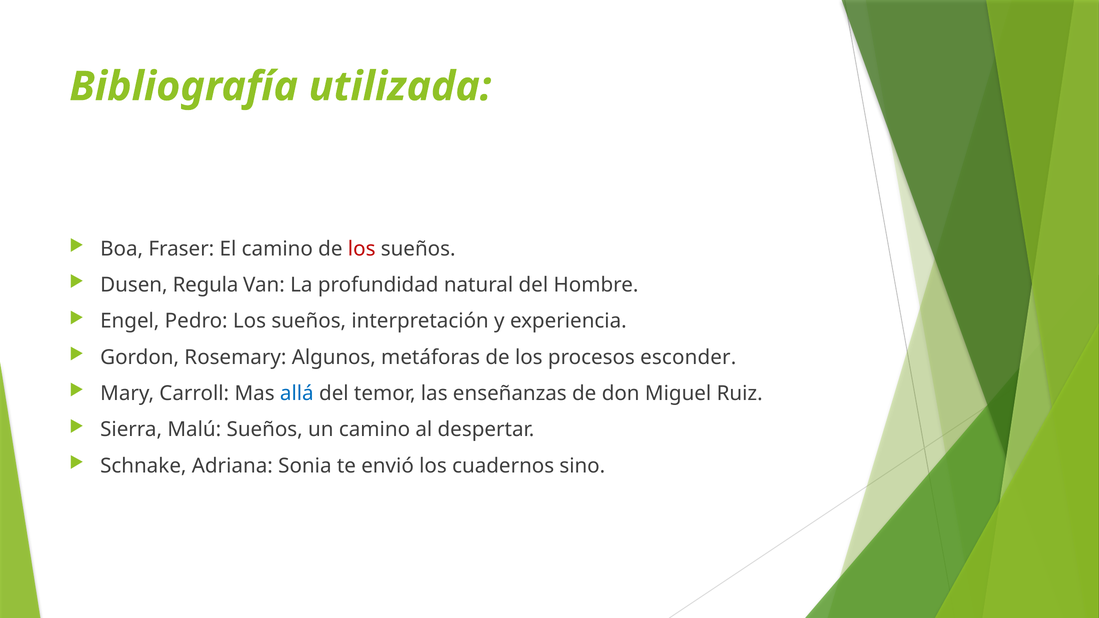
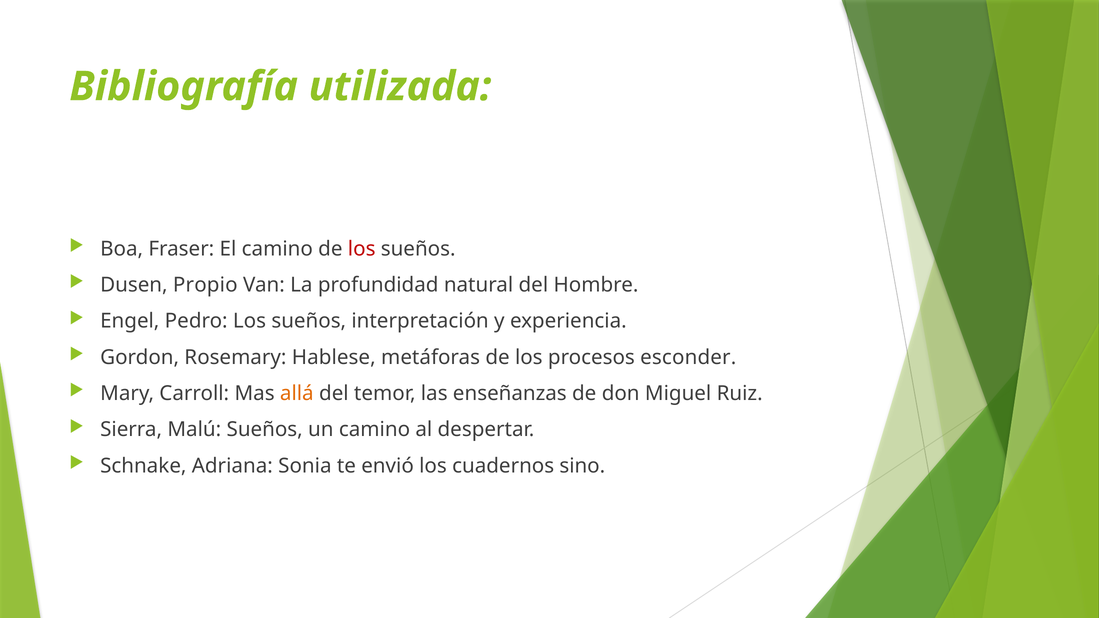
Regula: Regula -> Propio (205, 285)
Algunos: Algunos -> Hablese (334, 357)
allá colour: blue -> orange (297, 394)
